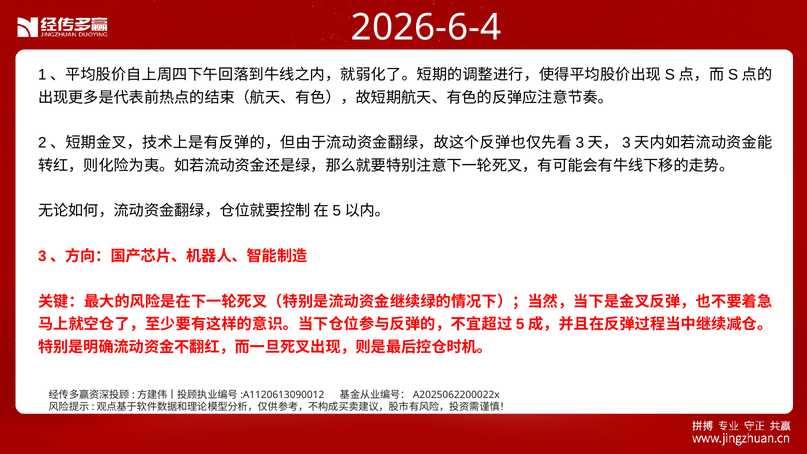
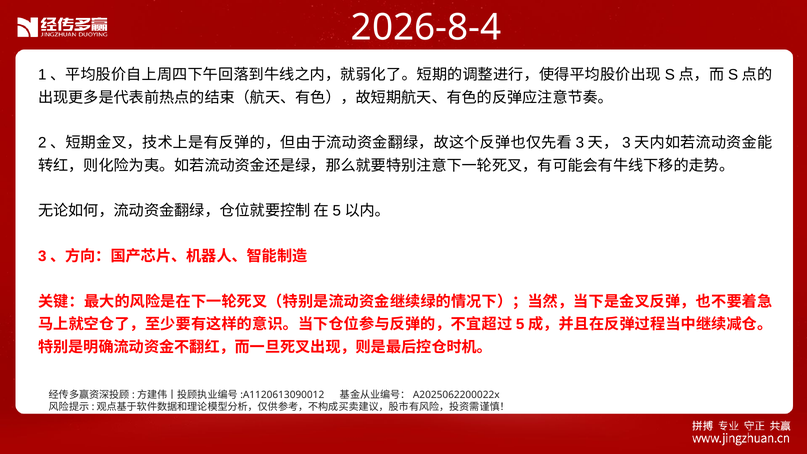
2026-6-4: 2026-6-4 -> 2026-8-4 (426, 28)
